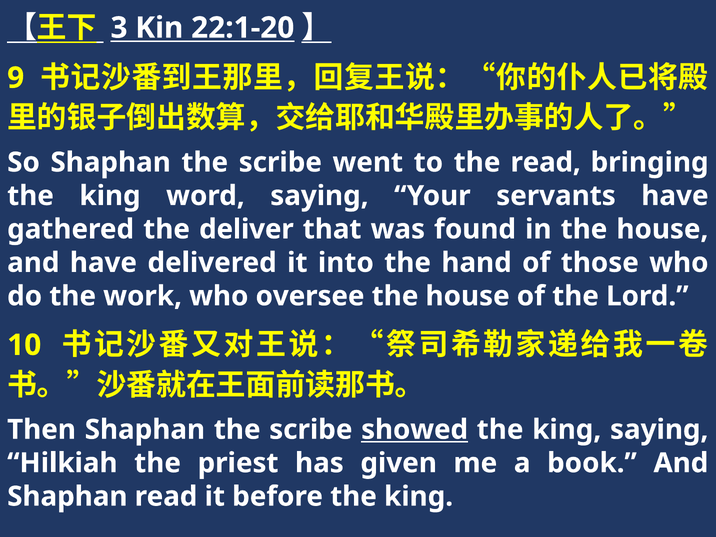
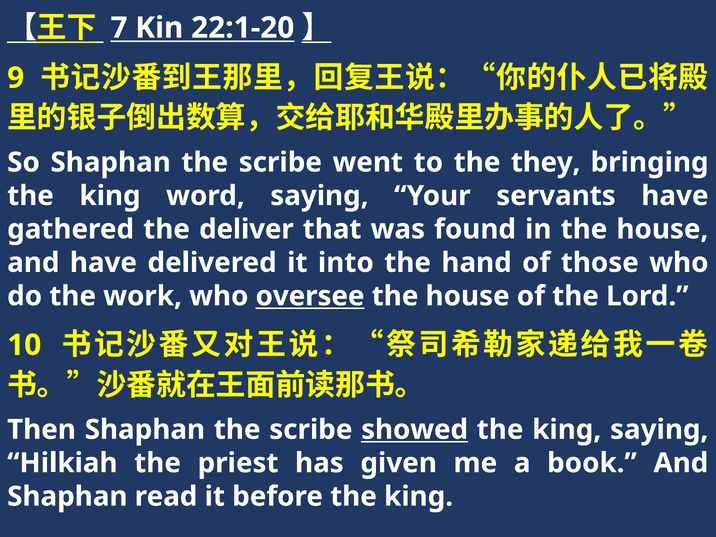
3: 3 -> 7 (119, 28)
the read: read -> they (546, 162)
oversee underline: none -> present (310, 296)
